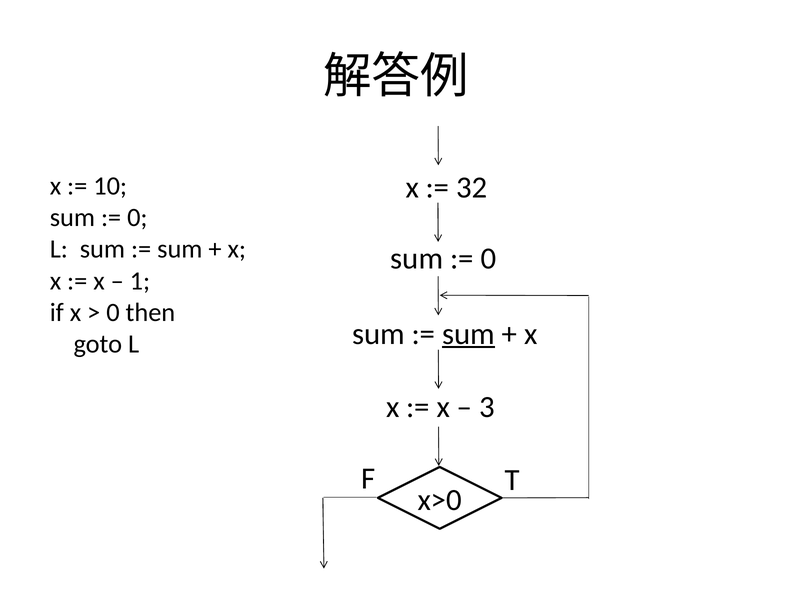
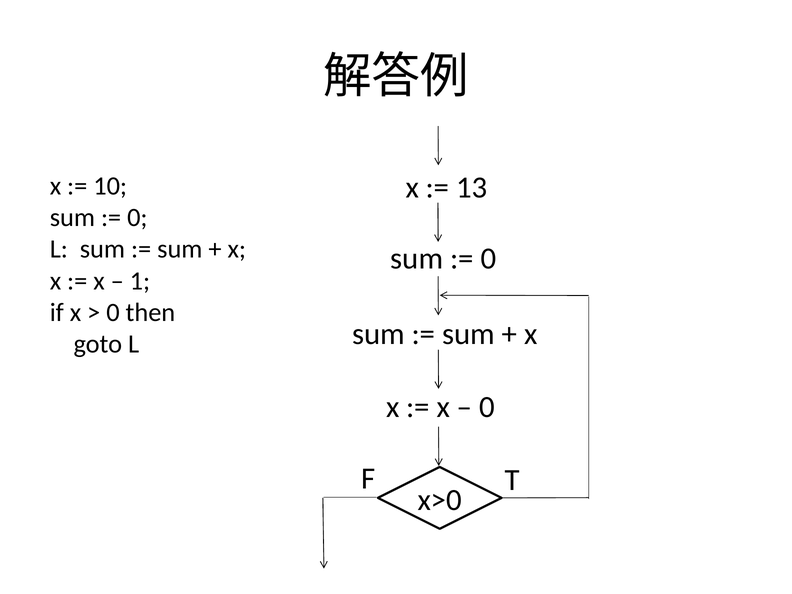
32: 32 -> 13 (472, 188)
sum underline: present -> none (469, 334)
3: 3 -> 0 (487, 407)
